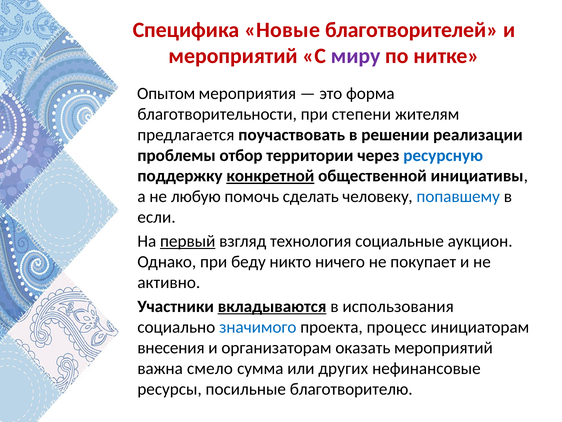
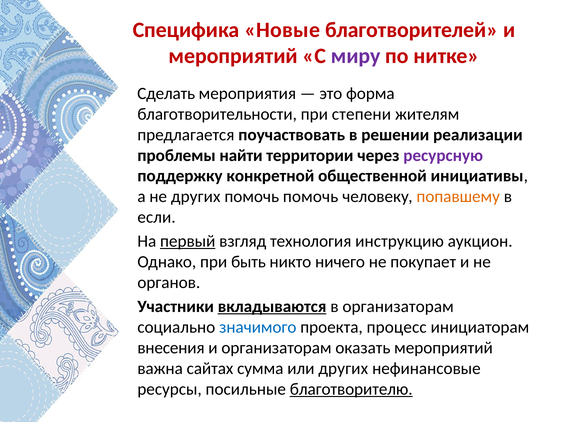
Опытом: Опытом -> Сделать (166, 93)
отбор: отбор -> найти (241, 155)
ресурсную colour: blue -> purple (443, 155)
конкретной underline: present -> none (270, 176)
не любую: любую -> других (196, 196)
помочь сделать: сделать -> помочь (311, 196)
попавшему colour: blue -> orange (458, 196)
социальные: социальные -> инструкцию (400, 241)
беду: беду -> быть (248, 262)
активно: активно -> органов (169, 282)
в использования: использования -> организаторам (398, 306)
смело: смело -> сайтах (210, 368)
благотворителю underline: none -> present (351, 389)
